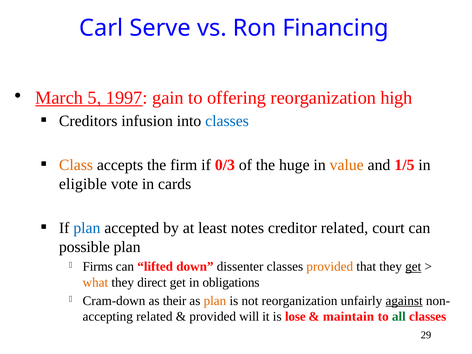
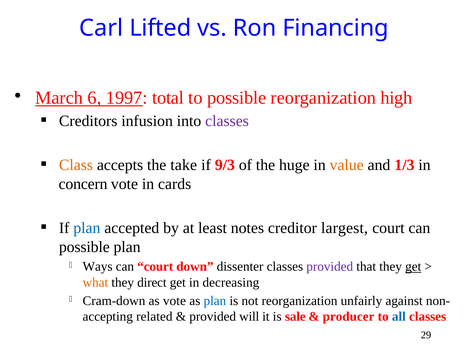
Serve: Serve -> Lifted (160, 28)
5: 5 -> 6 (94, 98)
gain: gain -> total (168, 98)
to offering: offering -> possible (237, 98)
classes colour: blue -> purple (227, 121)
firm: firm -> take (184, 165)
0/3: 0/3 -> 9/3 (225, 165)
1/5: 1/5 -> 1/3 (404, 165)
eligible: eligible -> concern (83, 184)
creditor related: related -> largest (344, 228)
Firms: Firms -> Ways (98, 267)
can lifted: lifted -> court (155, 267)
provided colour: orange -> purple (330, 267)
obligations: obligations -> decreasing (231, 282)
as their: their -> vote (174, 301)
plan colour: orange -> blue (215, 301)
against underline: present -> none (404, 301)
lose: lose -> sale (295, 316)
maintain: maintain -> producer (349, 316)
all colour: green -> blue (399, 316)
